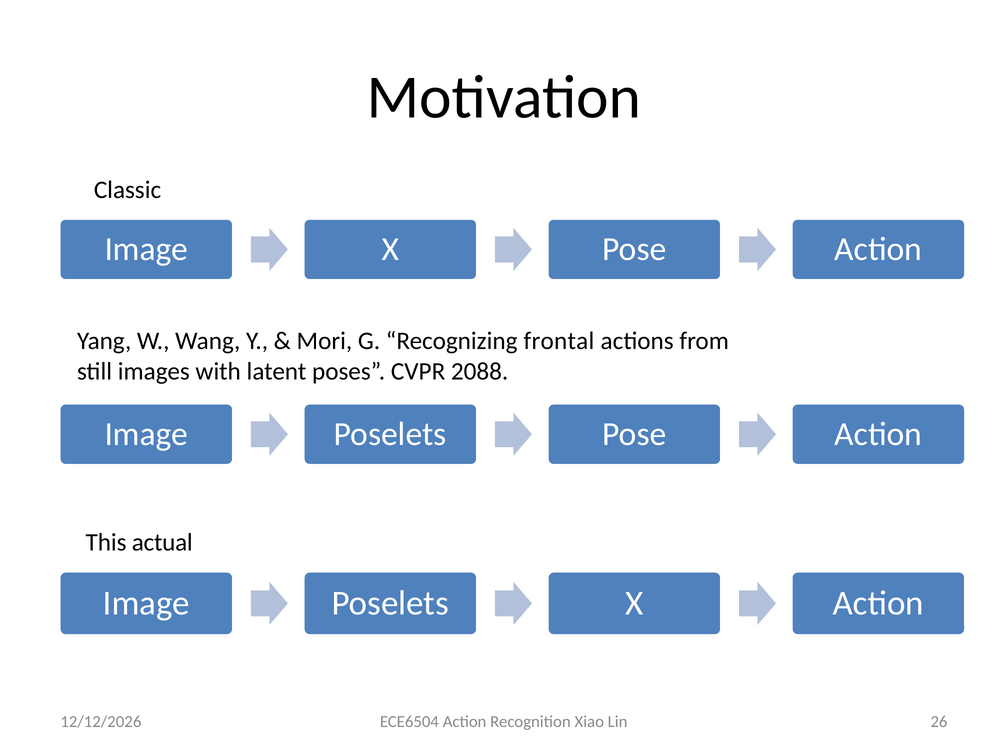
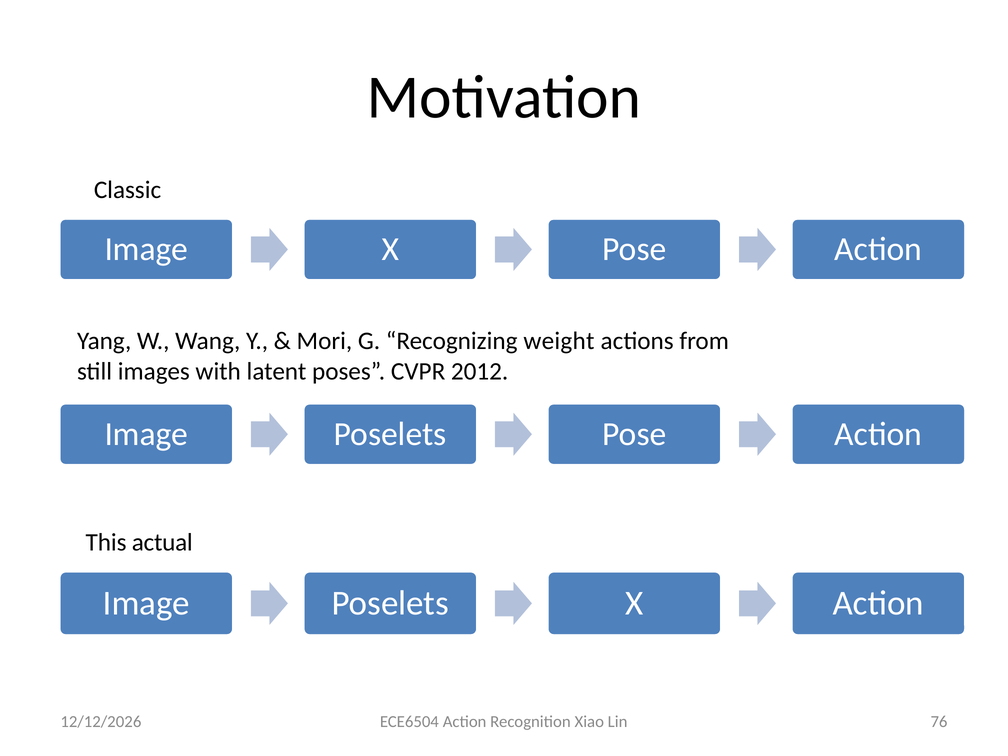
frontal: frontal -> weight (559, 341)
2088: 2088 -> 2012 (480, 371)
26: 26 -> 76 (939, 722)
